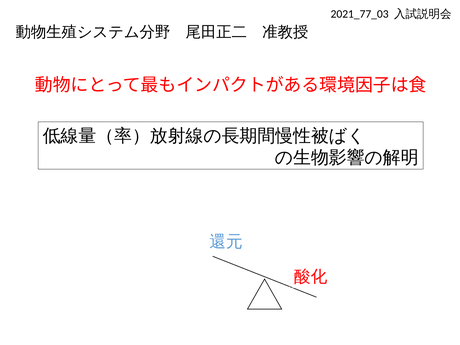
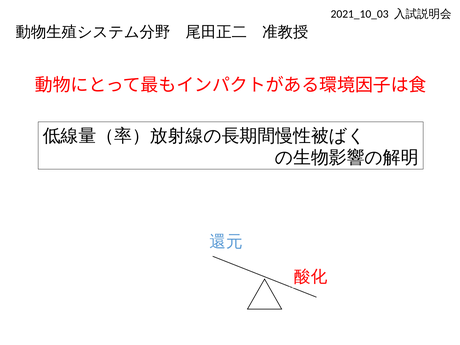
2021_77_03: 2021_77_03 -> 2021_10_03 (360, 14)
